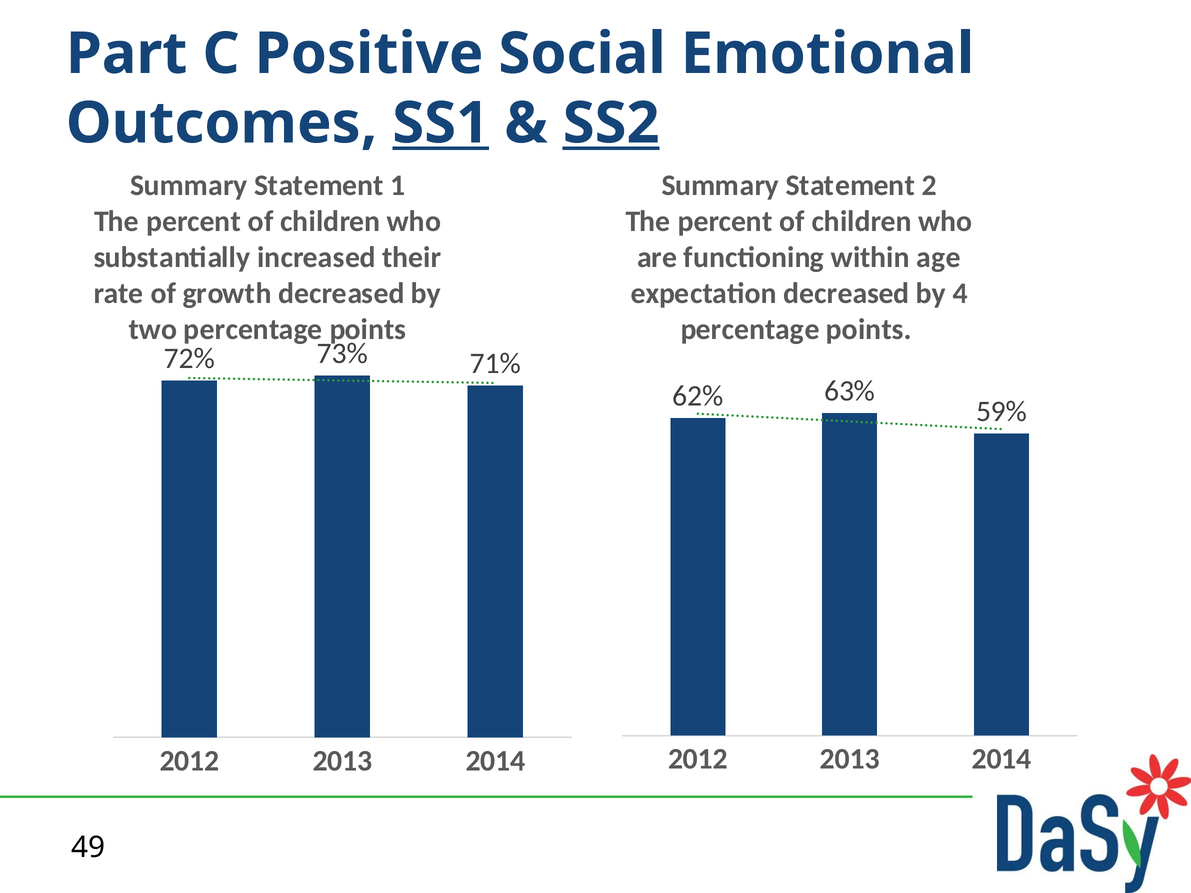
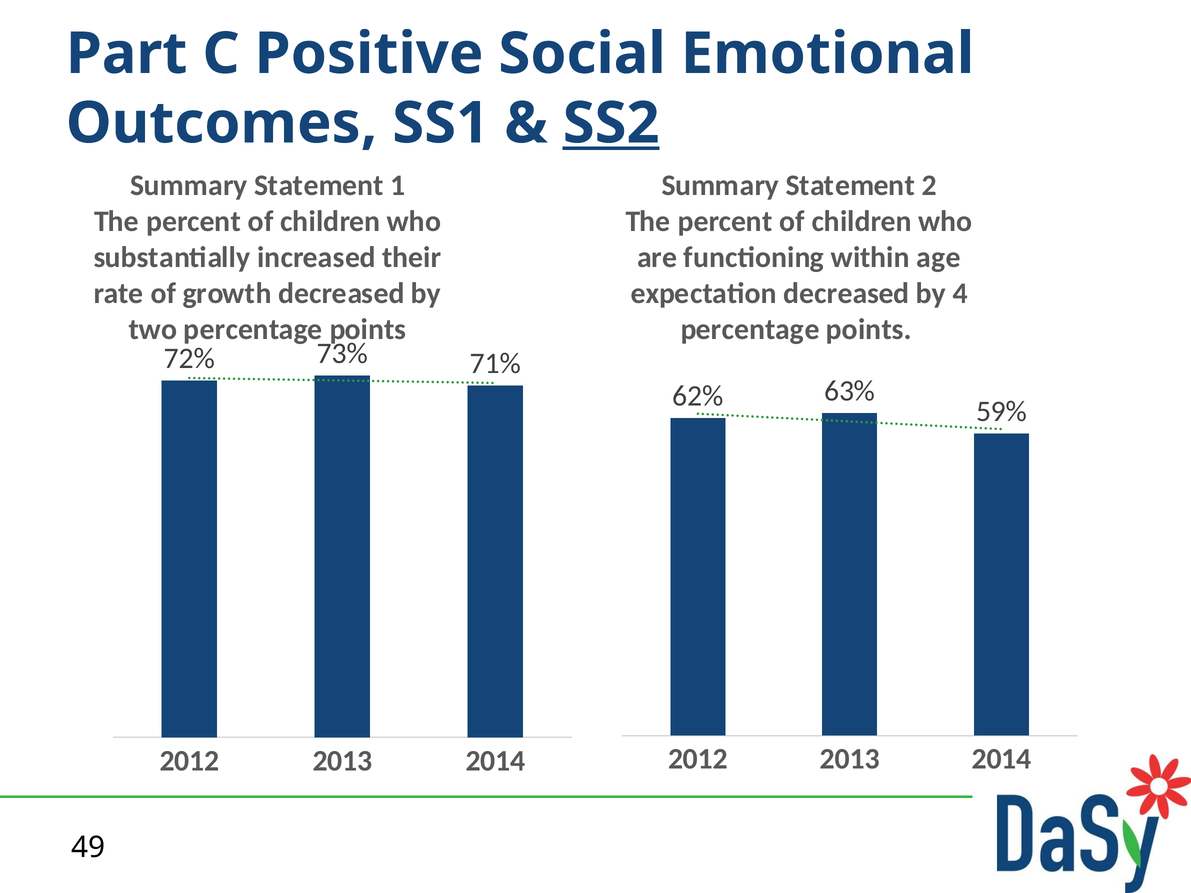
SS1 underline: present -> none (441, 123)
